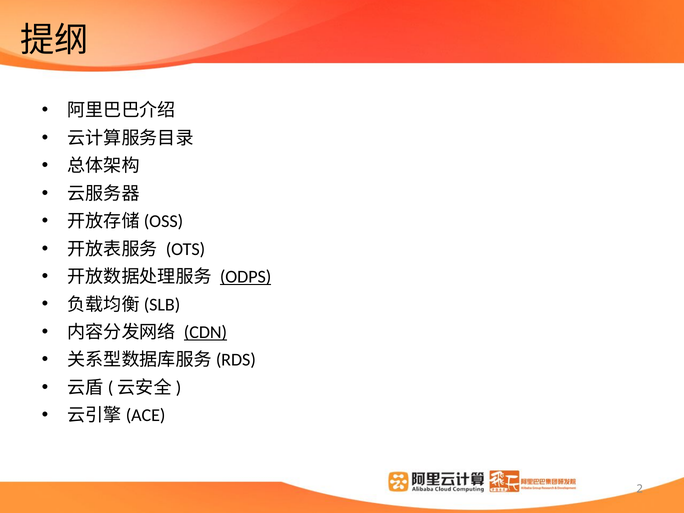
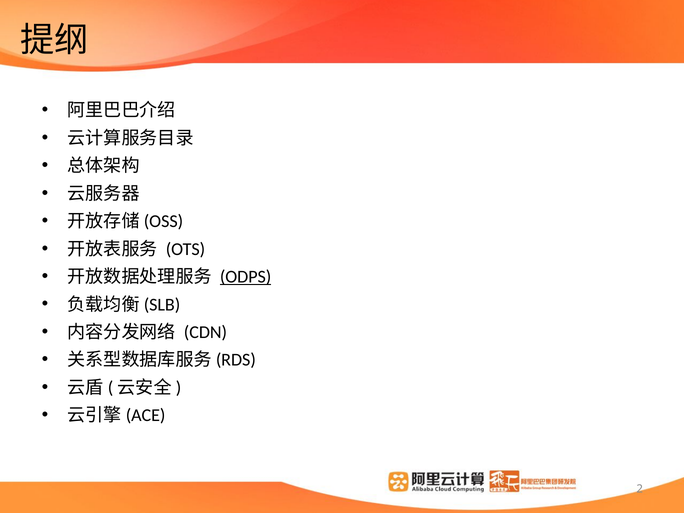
CDN underline: present -> none (205, 332)
